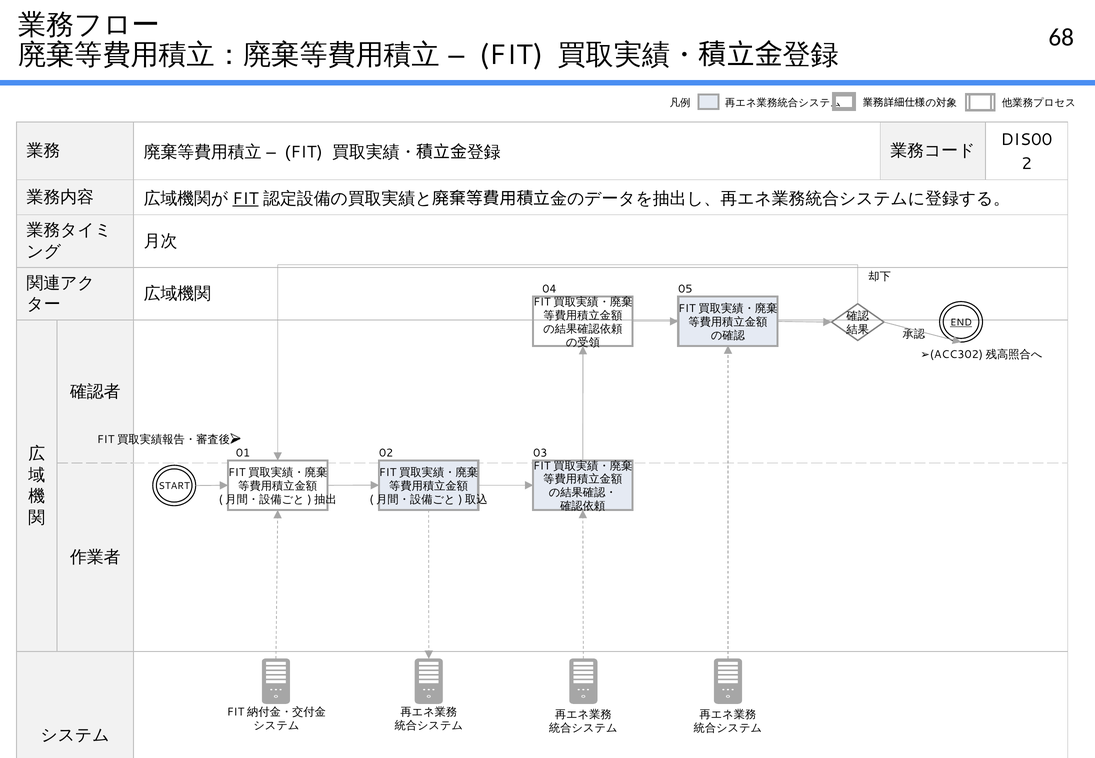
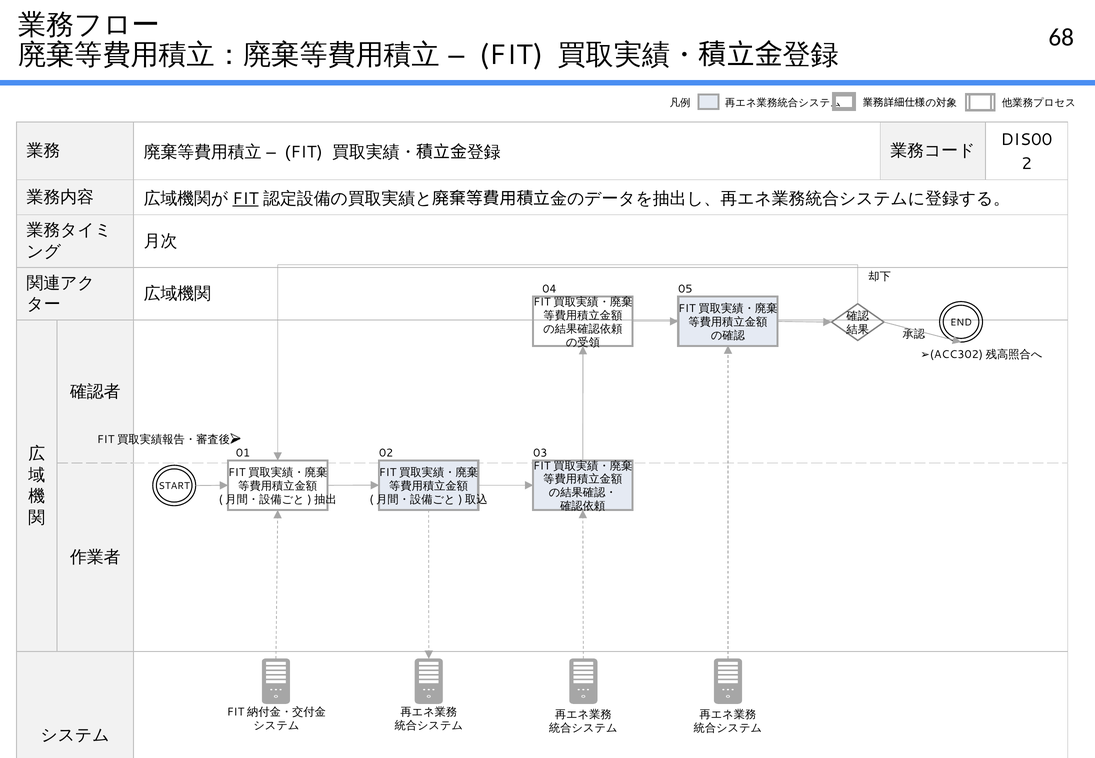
END underline: present -> none (961, 323)
